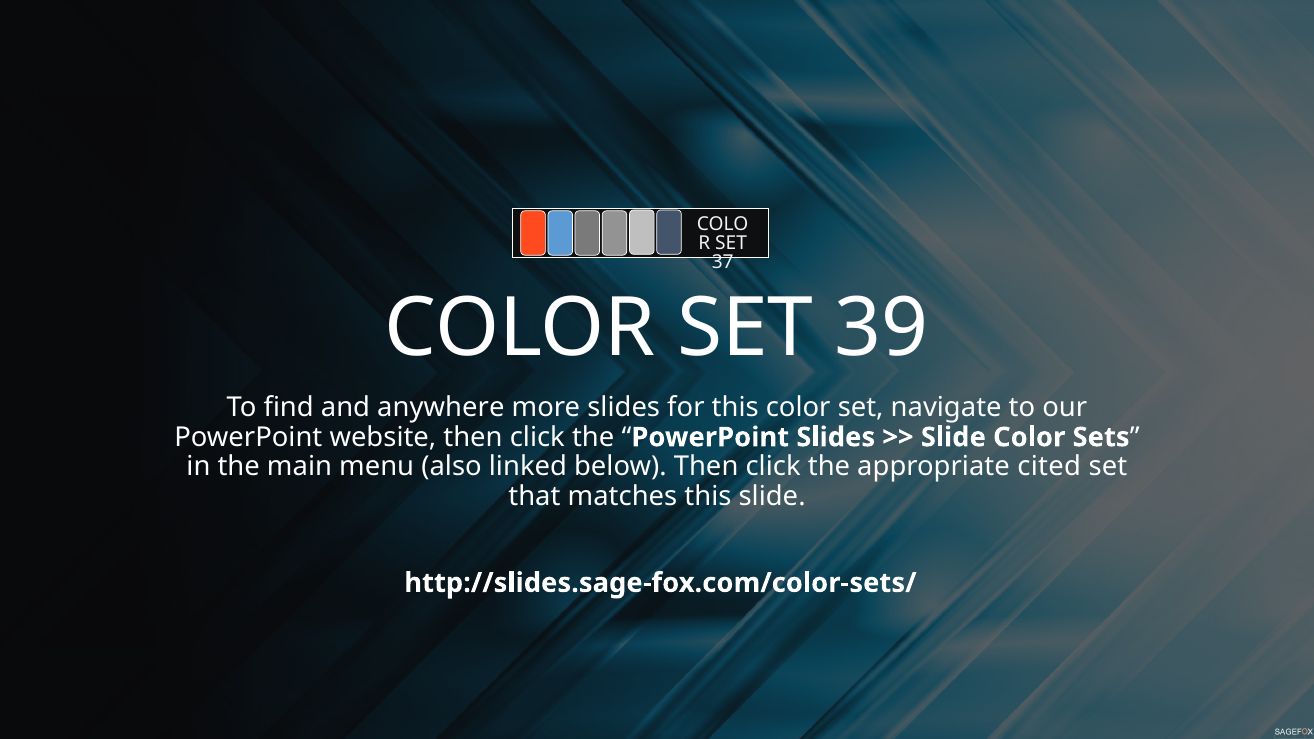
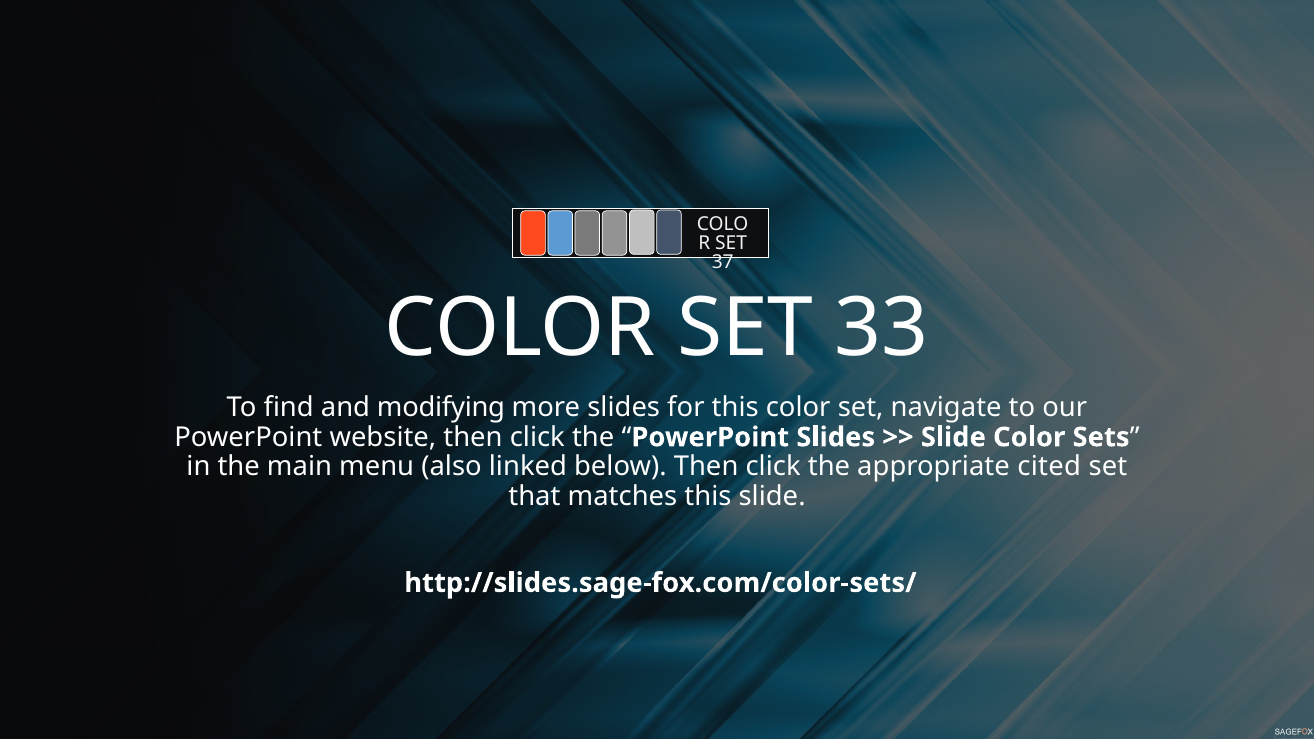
39: 39 -> 33 (882, 328)
anywhere: anywhere -> modifying (441, 408)
